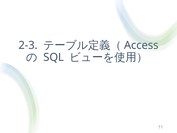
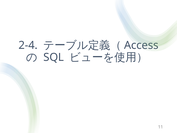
2-3: 2-3 -> 2-4 (28, 45)
